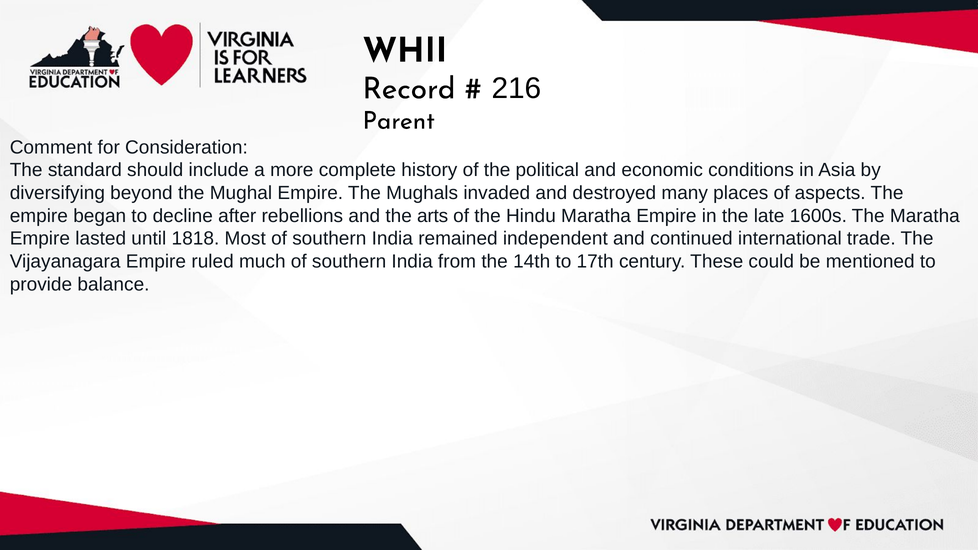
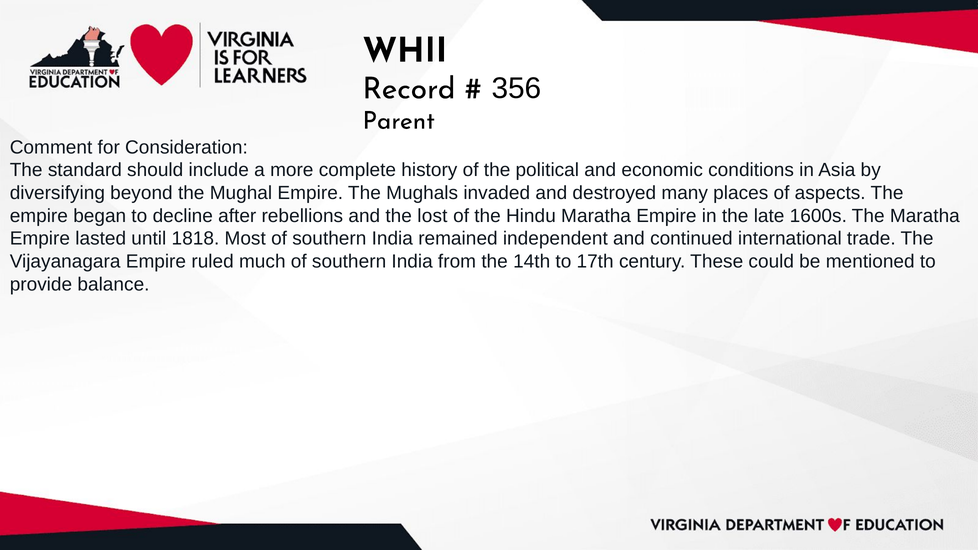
216: 216 -> 356 (516, 88)
arts: arts -> lost (432, 216)
